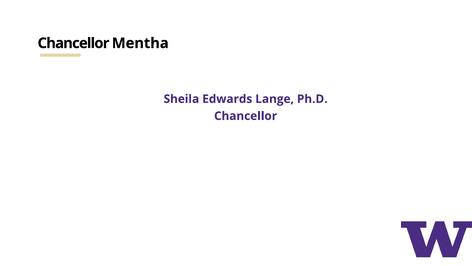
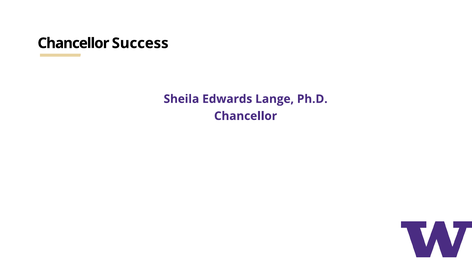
Mentha: Mentha -> Success (140, 43)
